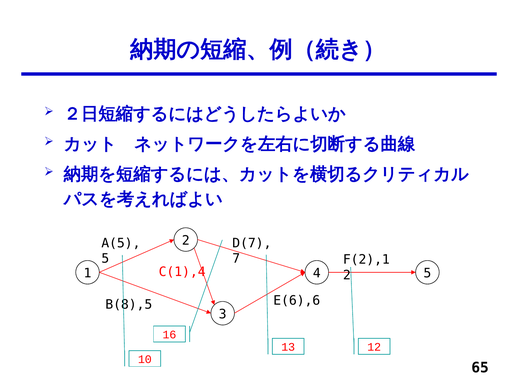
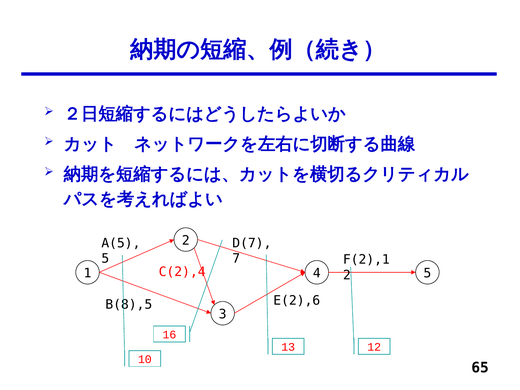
C(1),4: C(1),4 -> C(2),4 (182, 272)
E(6),6: E(6),6 -> E(2),6 (297, 300)
